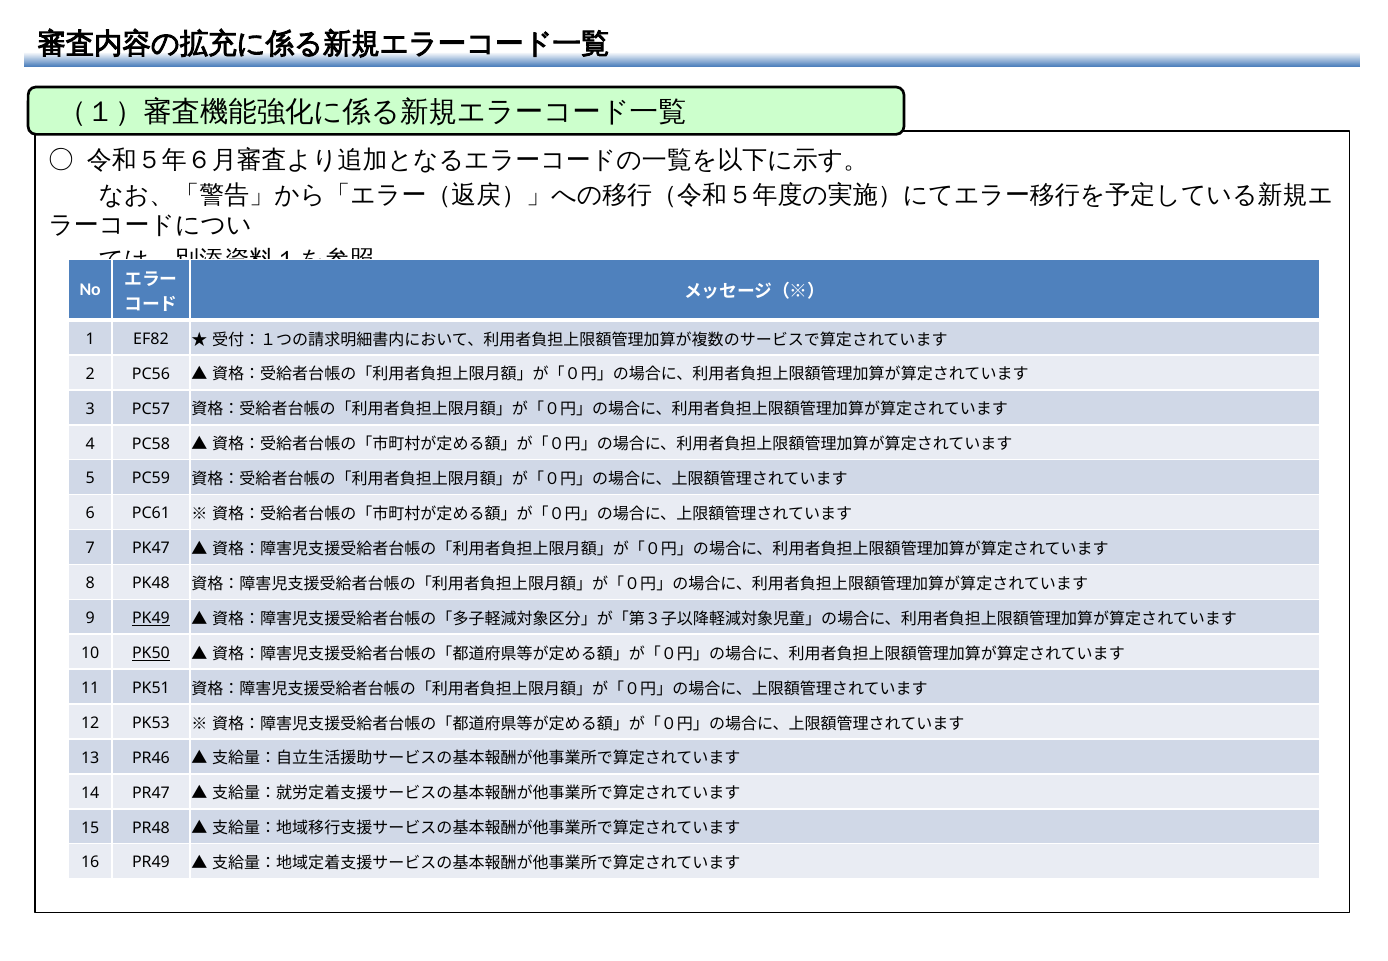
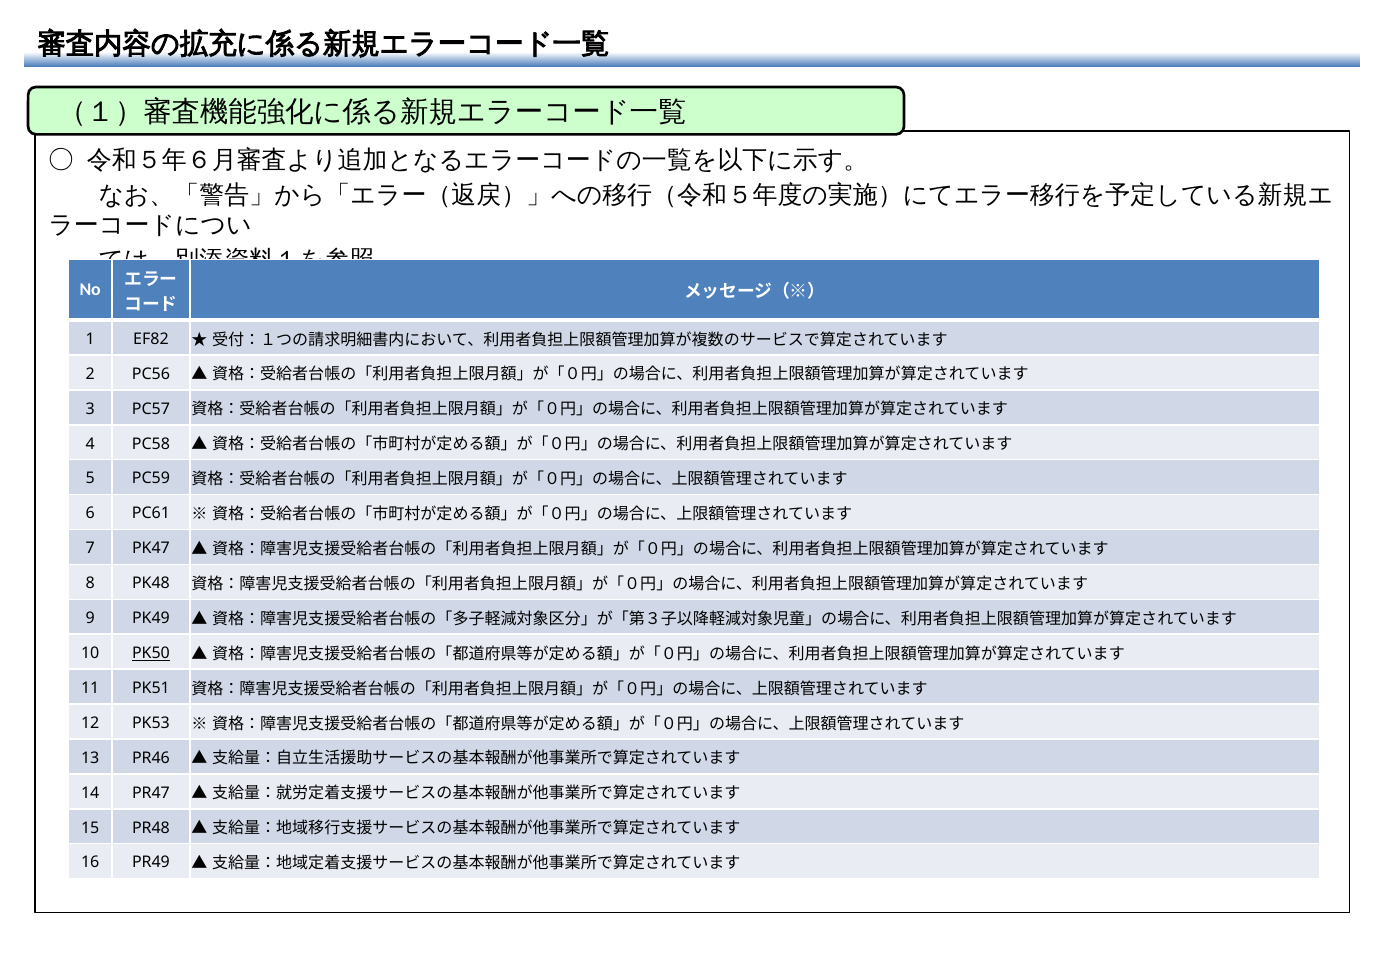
PK49 underline: present -> none (151, 618)
